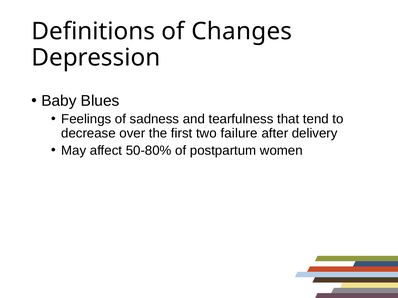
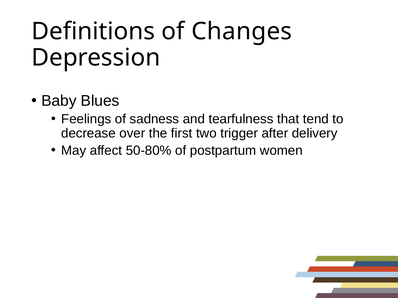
failure: failure -> trigger (239, 134)
